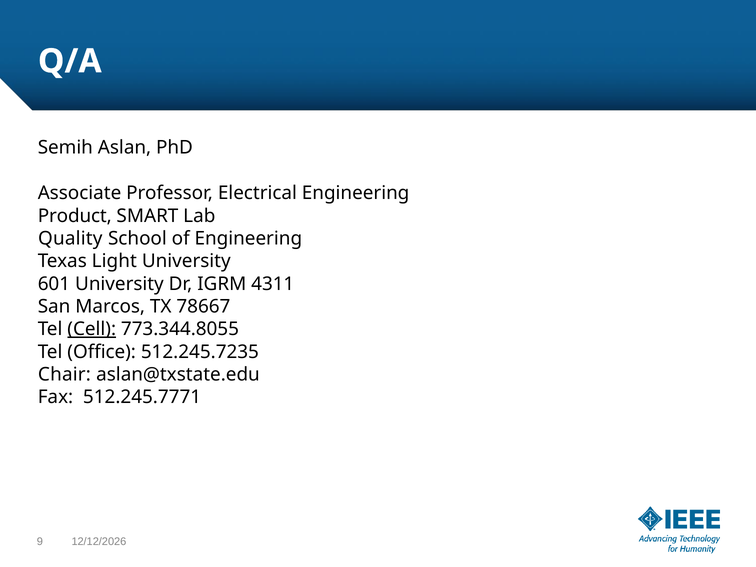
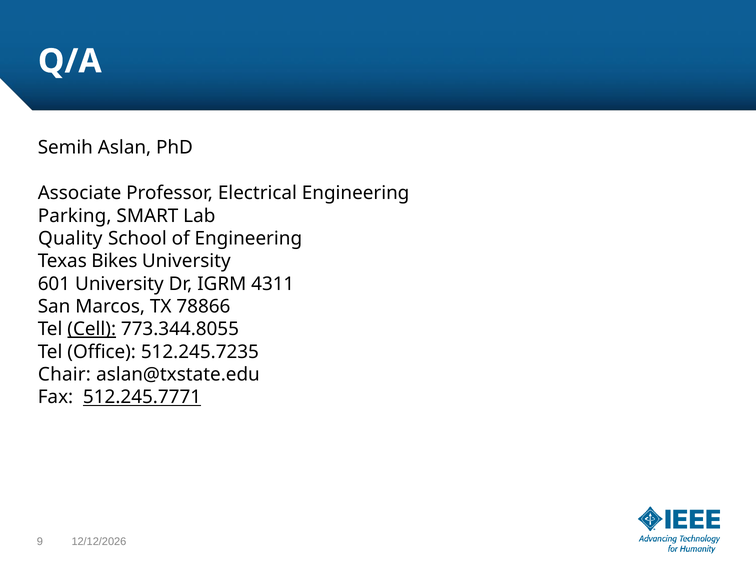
Product: Product -> Parking (75, 216)
Light: Light -> Bikes (114, 261)
78667: 78667 -> 78866 (203, 306)
512.245.7771 underline: none -> present (142, 397)
